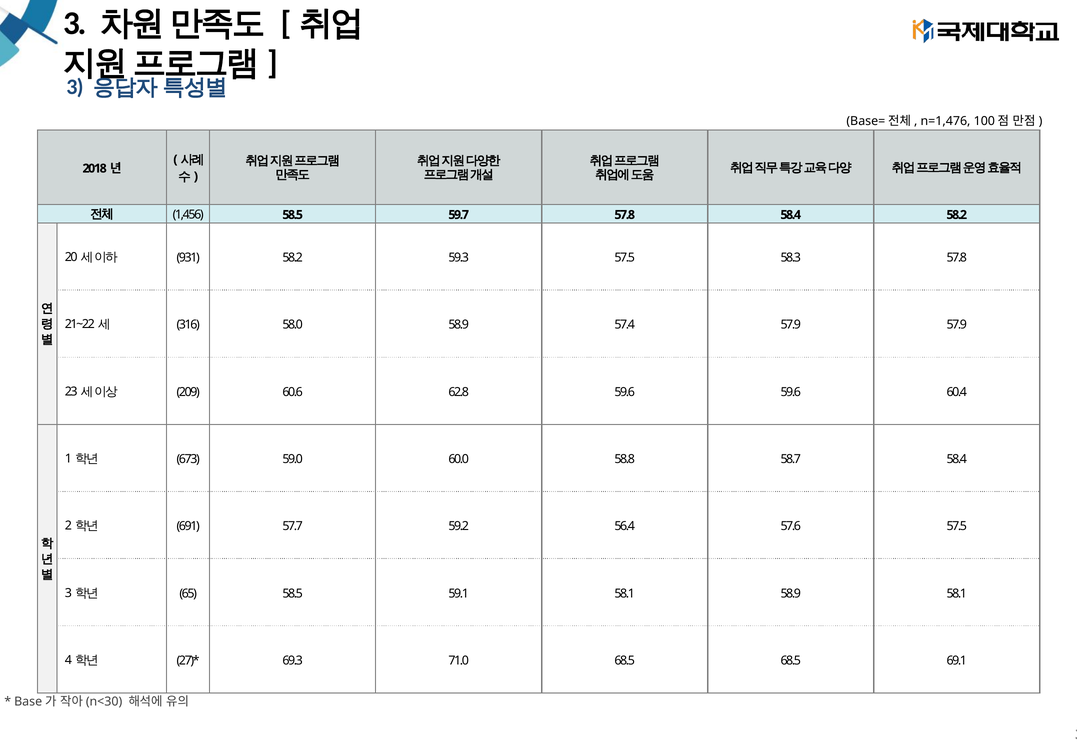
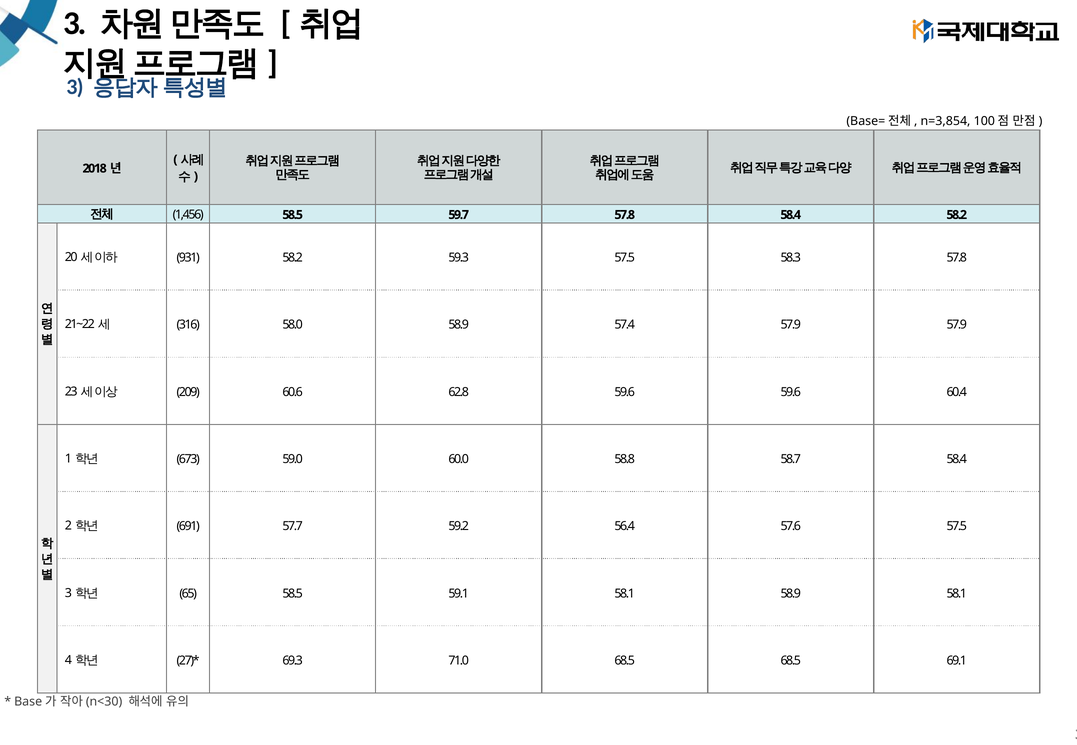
n=1,476: n=1,476 -> n=3,854 (945, 121)
